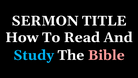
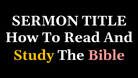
Study colour: light blue -> yellow (34, 55)
